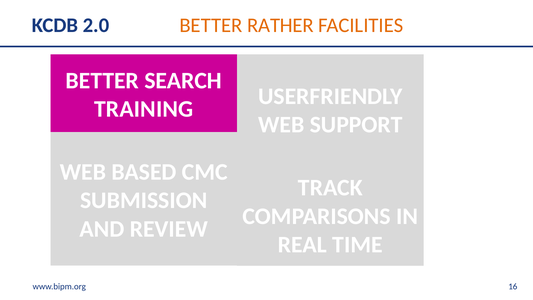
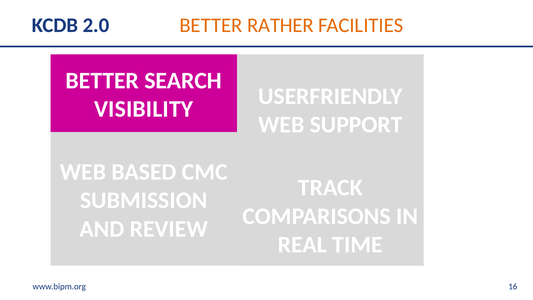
TRAINING: TRAINING -> VISIBILITY (144, 109)
